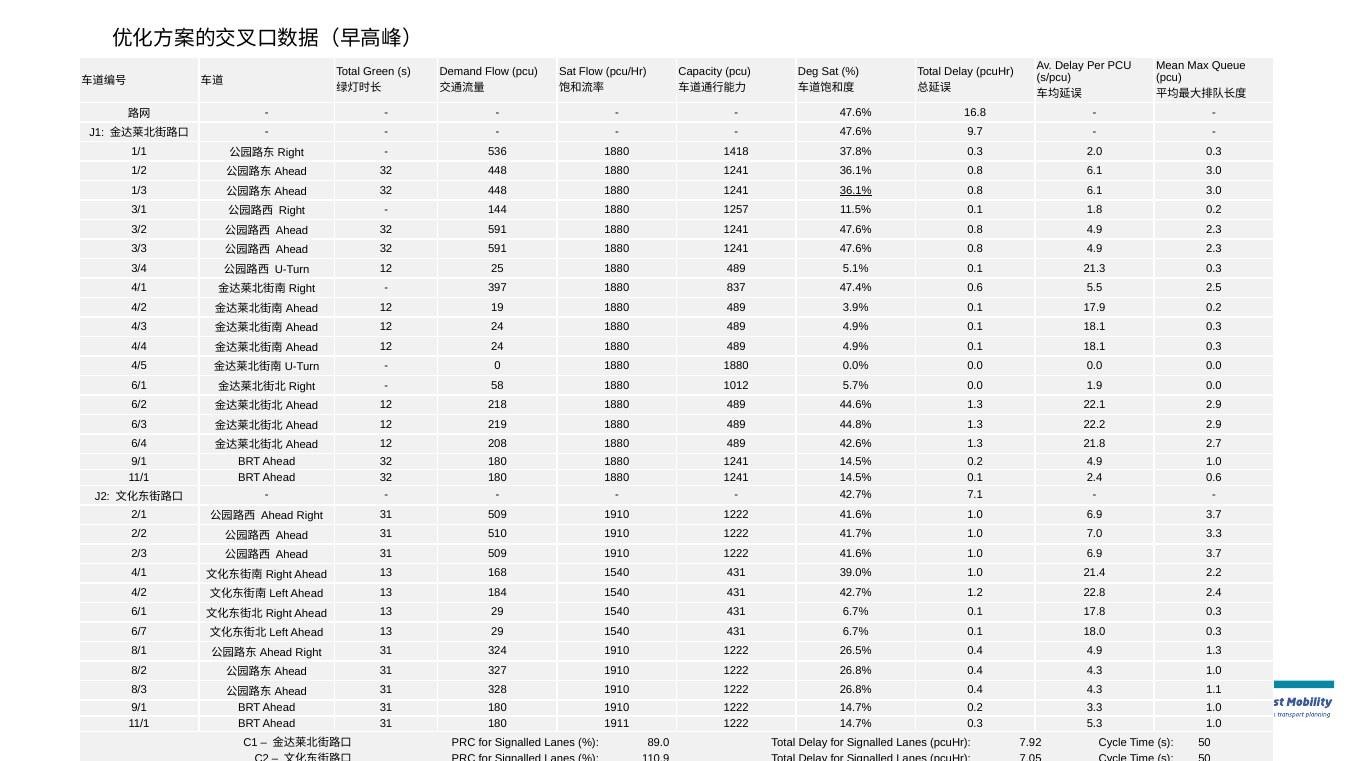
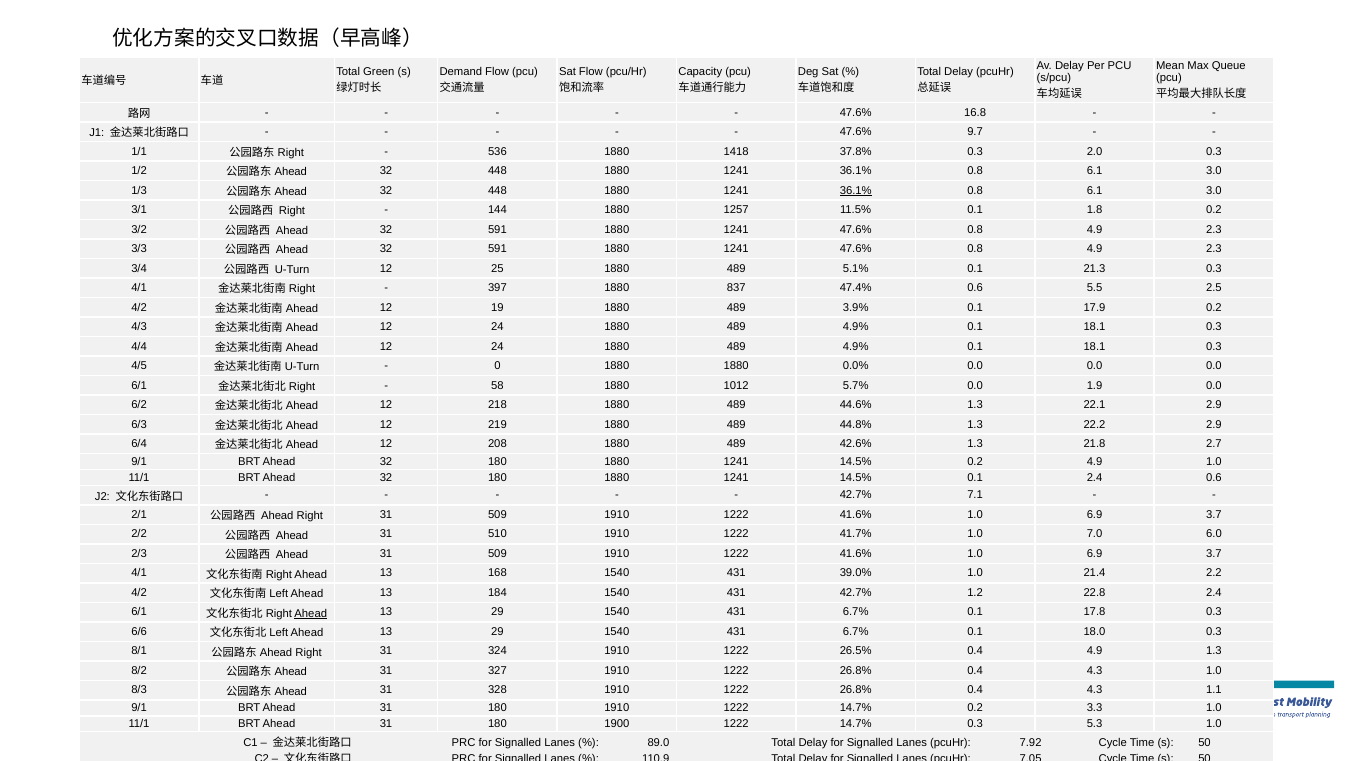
7.0 3.3: 3.3 -> 6.0 (1214, 534)
Ahead underline: none -> present (311, 613)
6/7: 6/7 -> 6/6 (139, 632)
1911: 1911 -> 1900 (617, 724)
